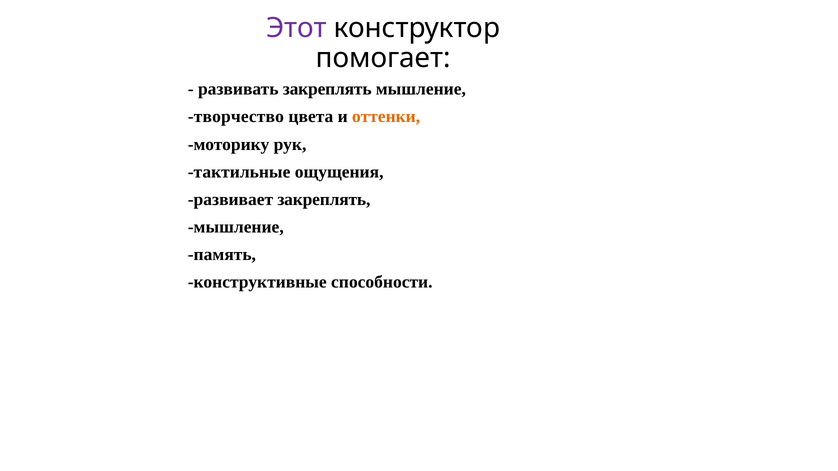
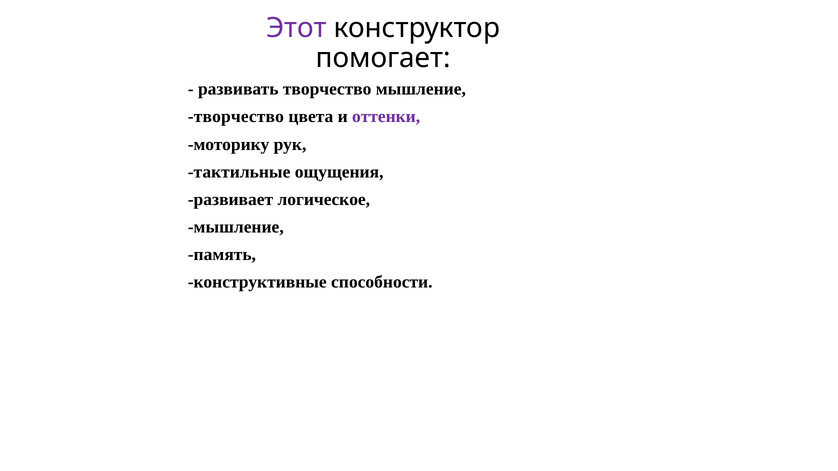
развивать закреплять: закреплять -> творчество (327, 89)
оттенки colour: orange -> purple (386, 117)
развивает закреплять: закреплять -> логическое (324, 200)
